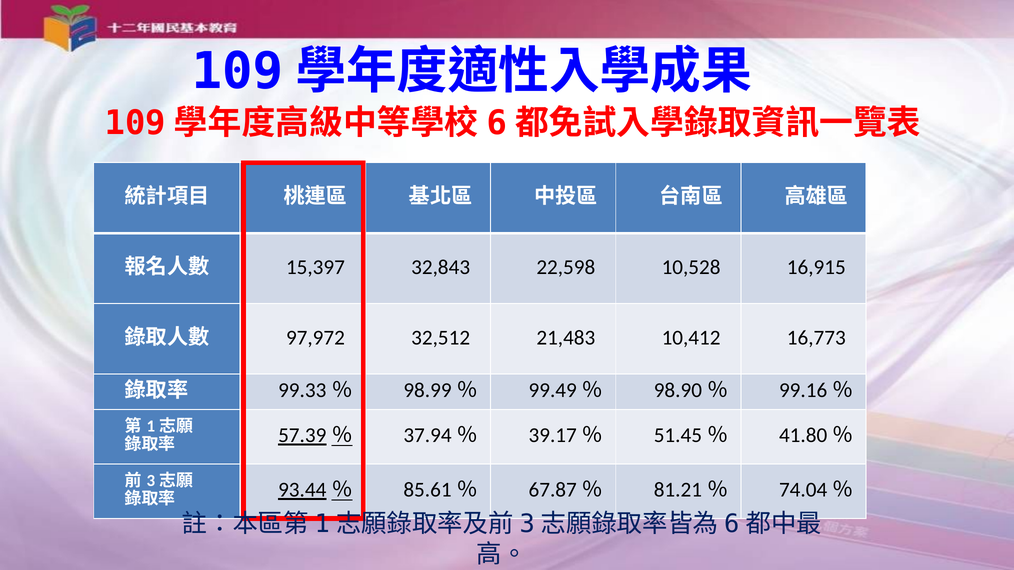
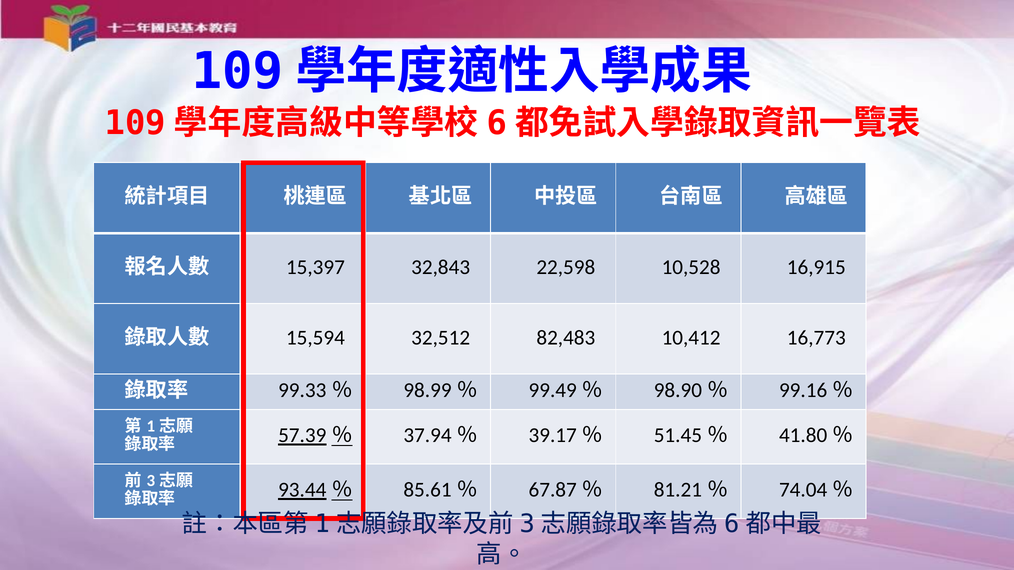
97,972: 97,972 -> 15,594 (315, 338)
21,483: 21,483 -> 82,483 (566, 338)
